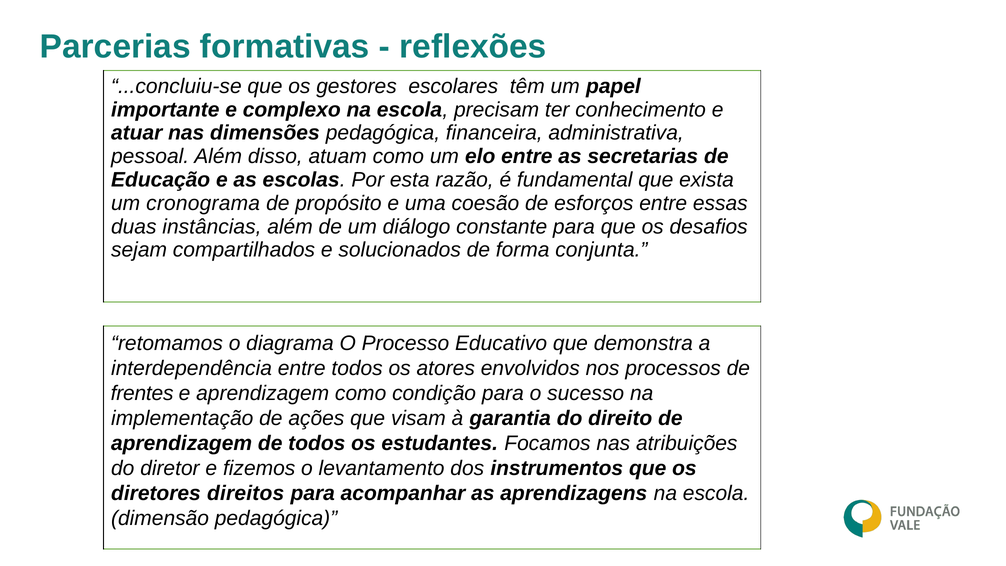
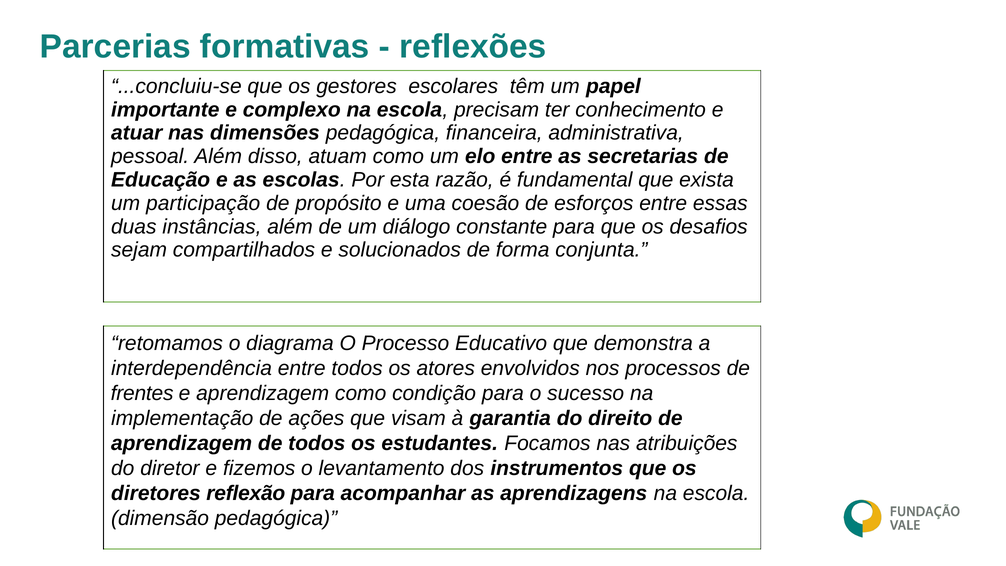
cronograma: cronograma -> participação (203, 203)
direitos: direitos -> reflexão (246, 493)
